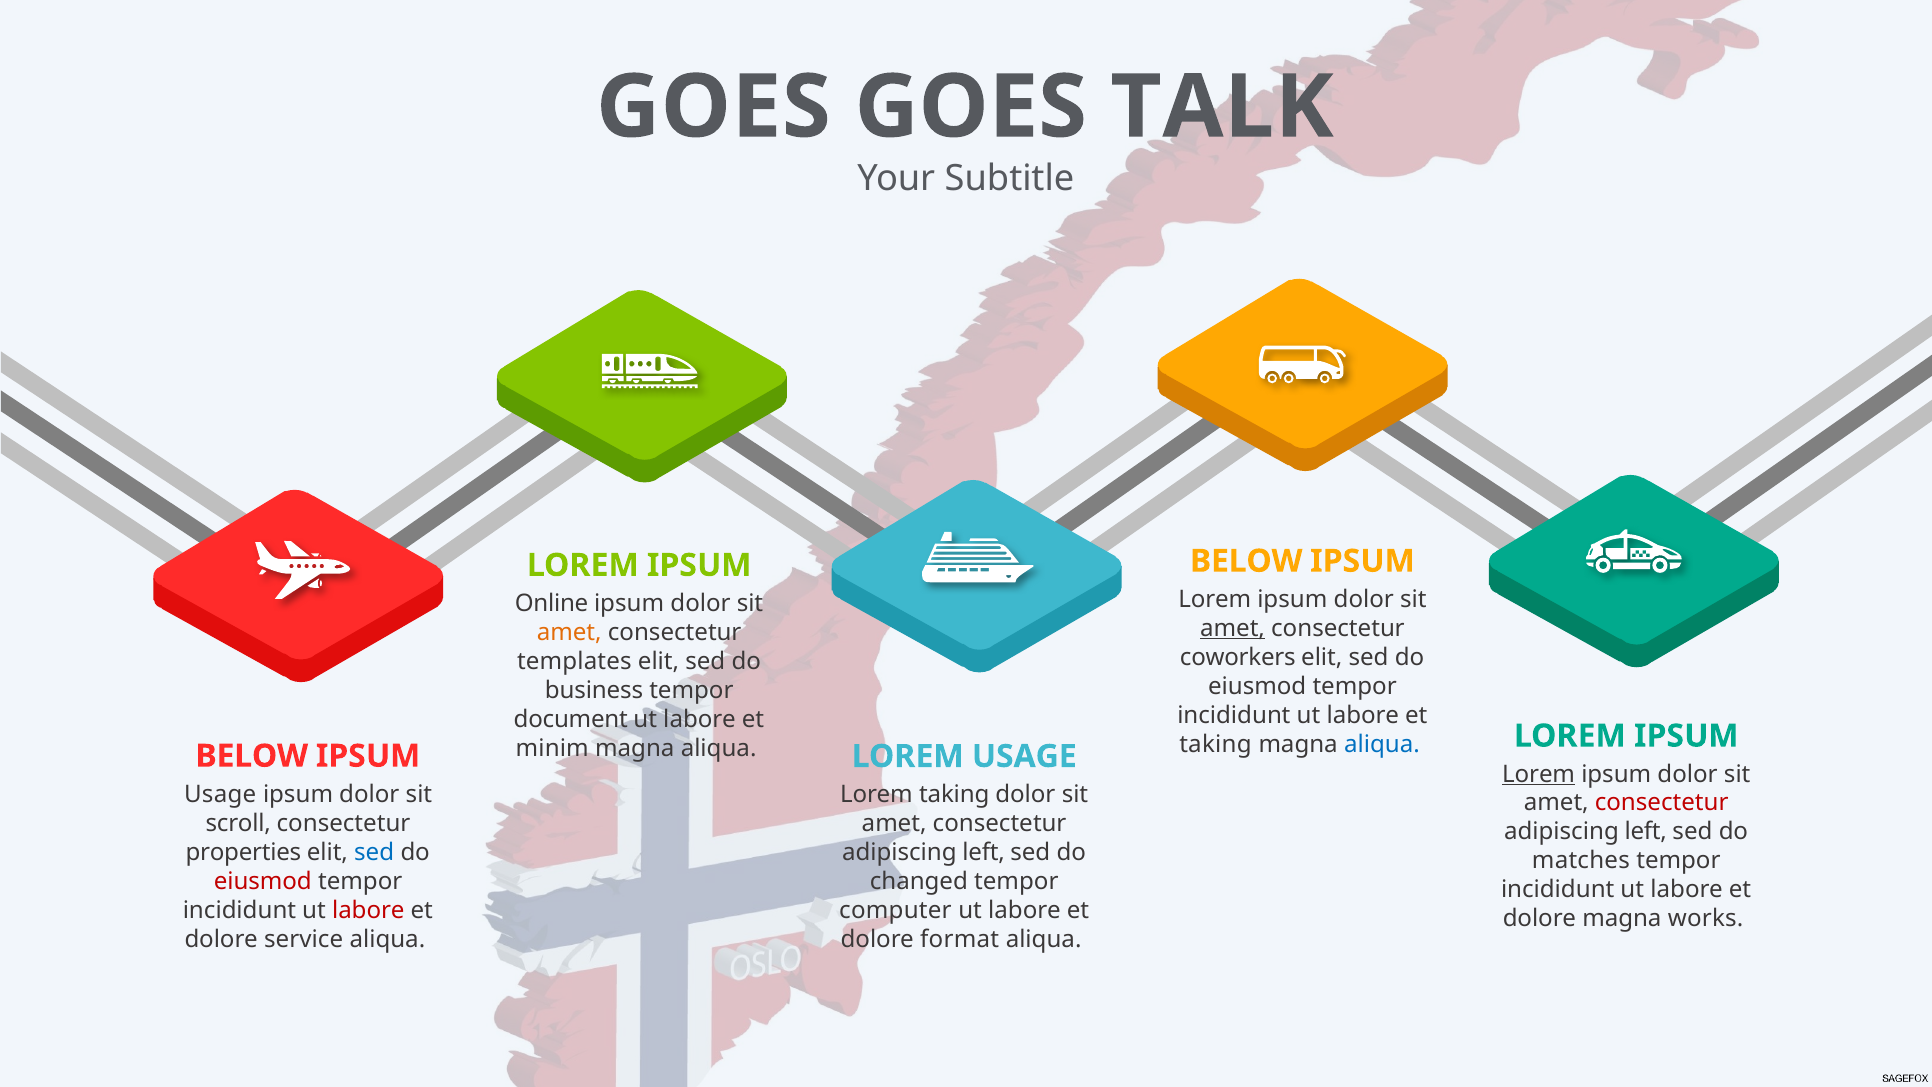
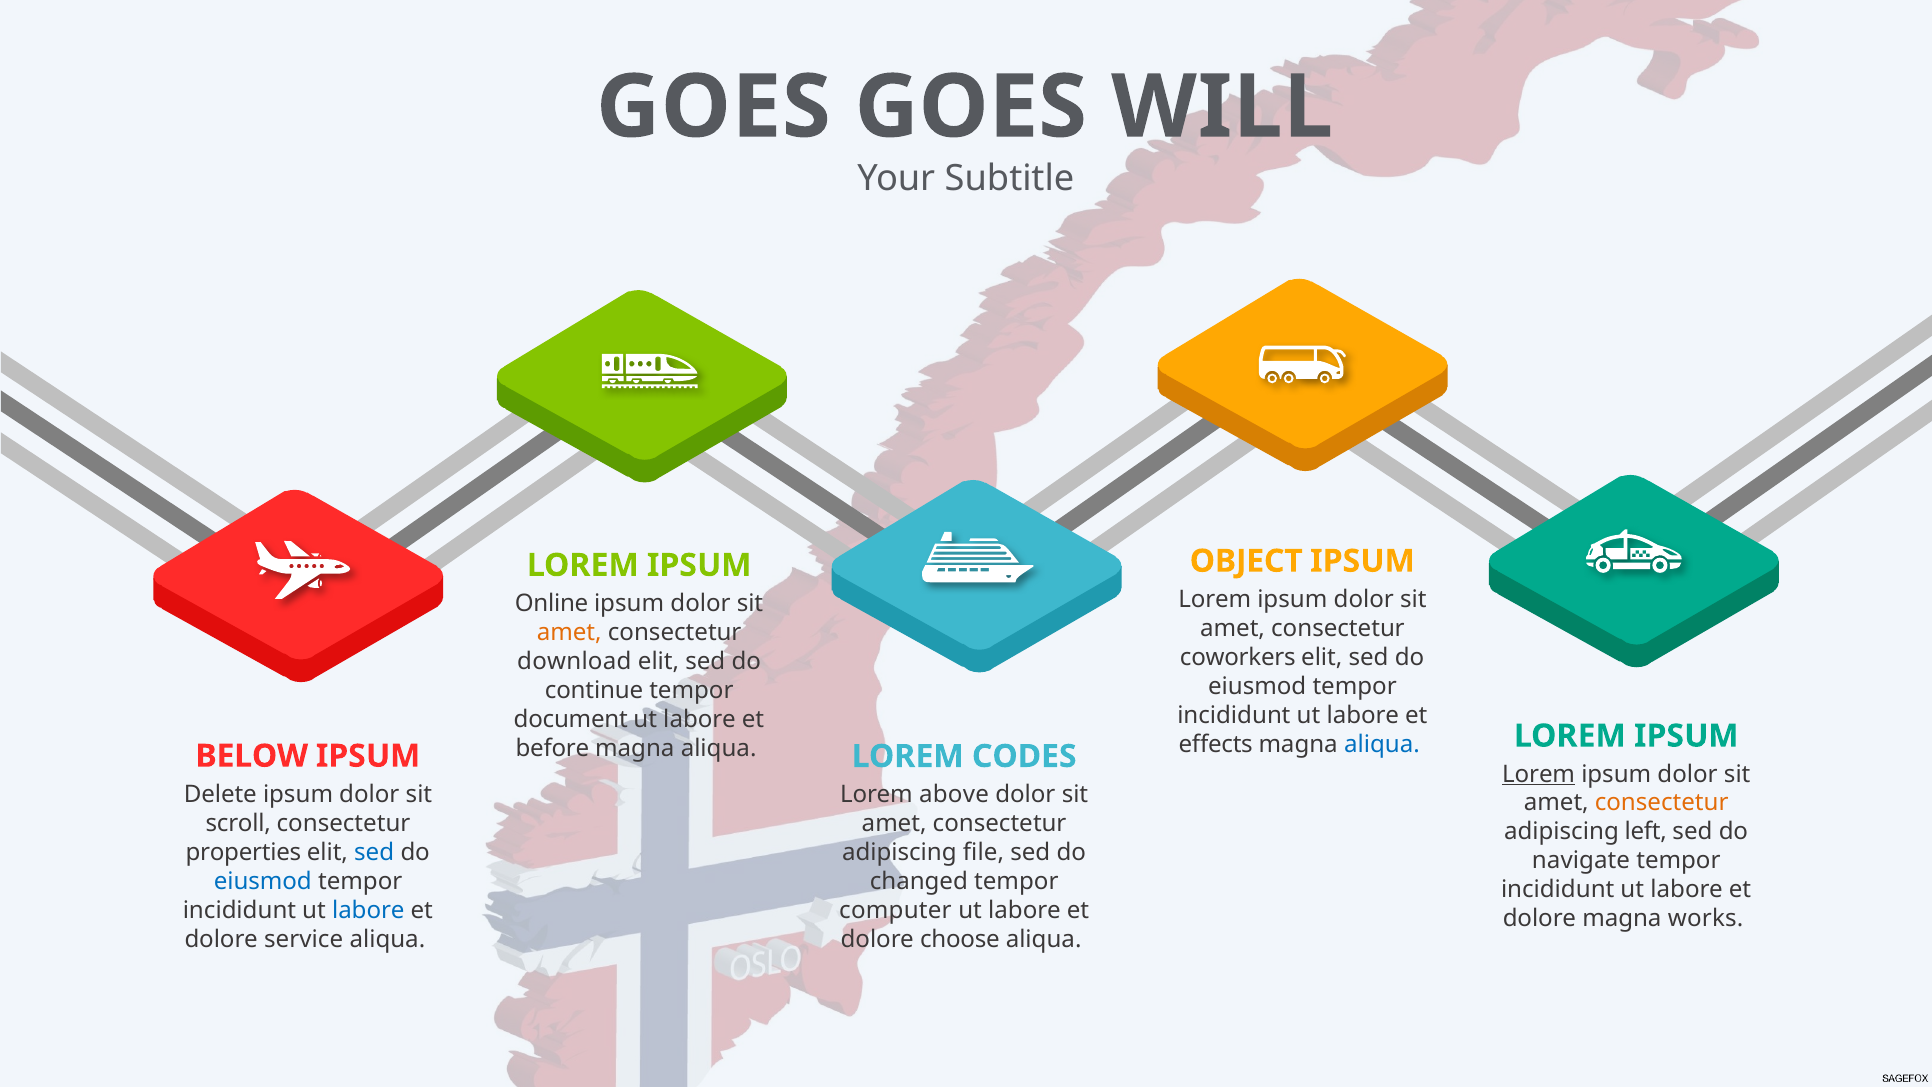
TALK: TALK -> WILL (1222, 107)
BELOW: BELOW -> OBJECT (1246, 561)
amet underline: present -> none (1233, 628)
templates: templates -> download (574, 661)
business: business -> continue (594, 690)
taking: taking -> effects (1216, 744)
minim: minim -> before (552, 748)
LOREM USAGE: USAGE -> CODES (1024, 756)
Usage: Usage -> Delete (220, 794)
Lorem taking: taking -> above (954, 794)
consectetur colour: red -> orange (1662, 803)
left: left -> file (983, 852)
matches: matches -> navigate (1581, 861)
eiusmod colour: red -> blue (263, 881)
labore colour: red -> blue (368, 910)
format: format -> choose (960, 939)
